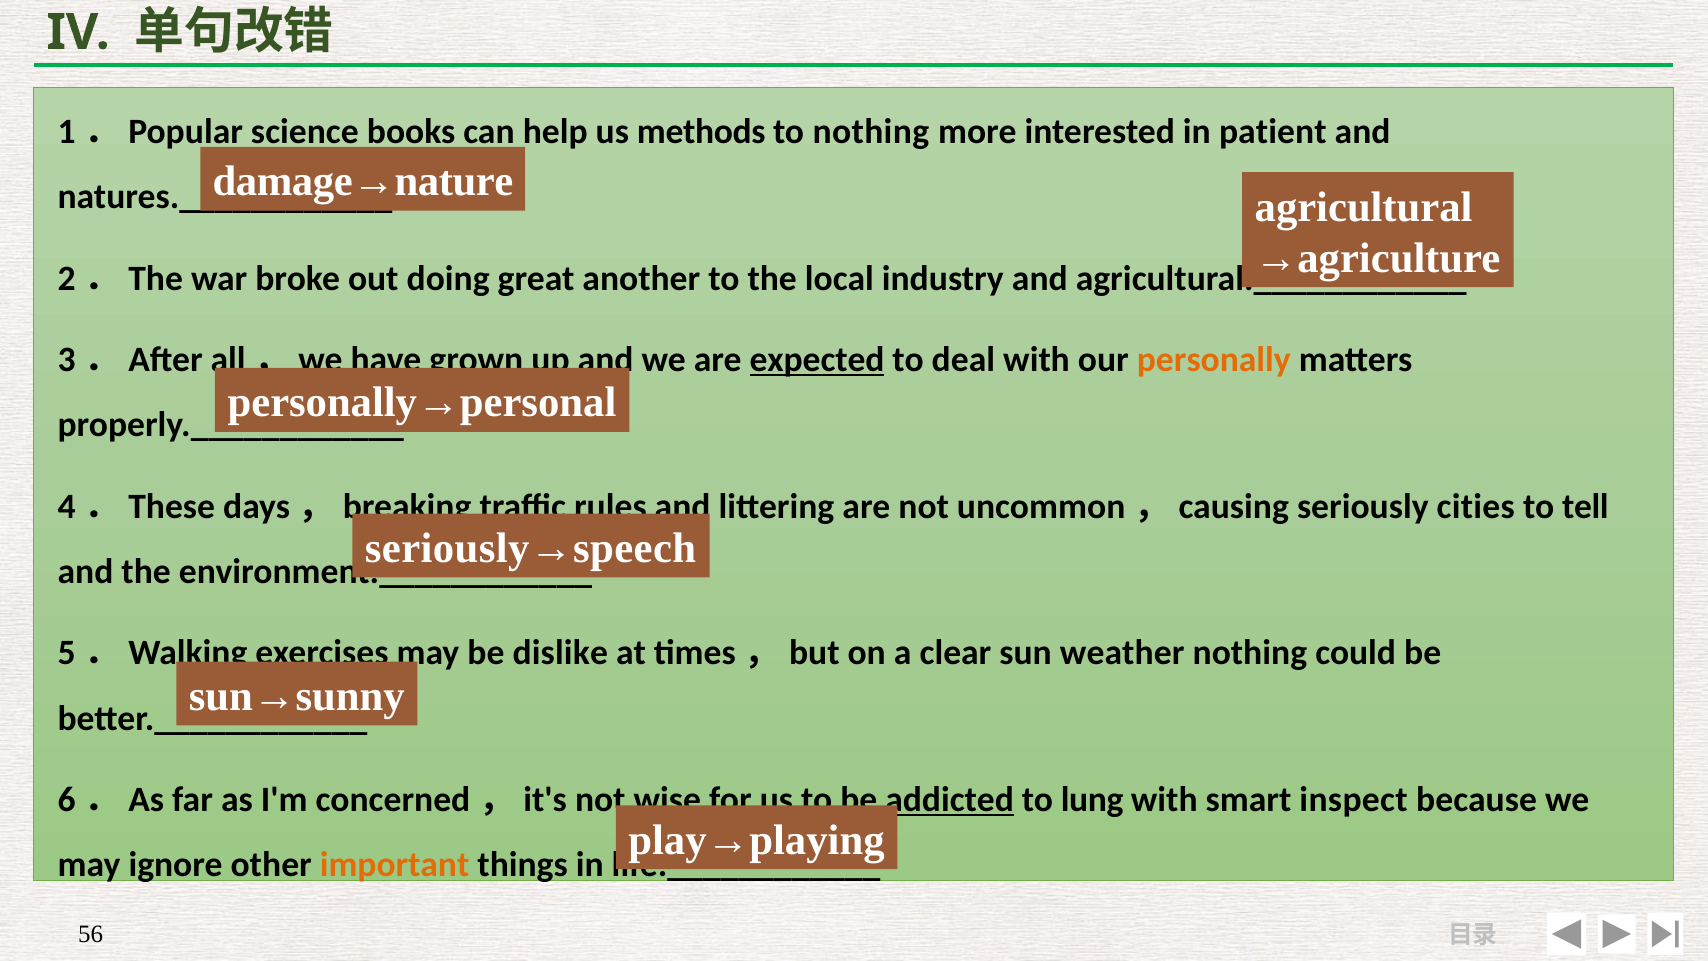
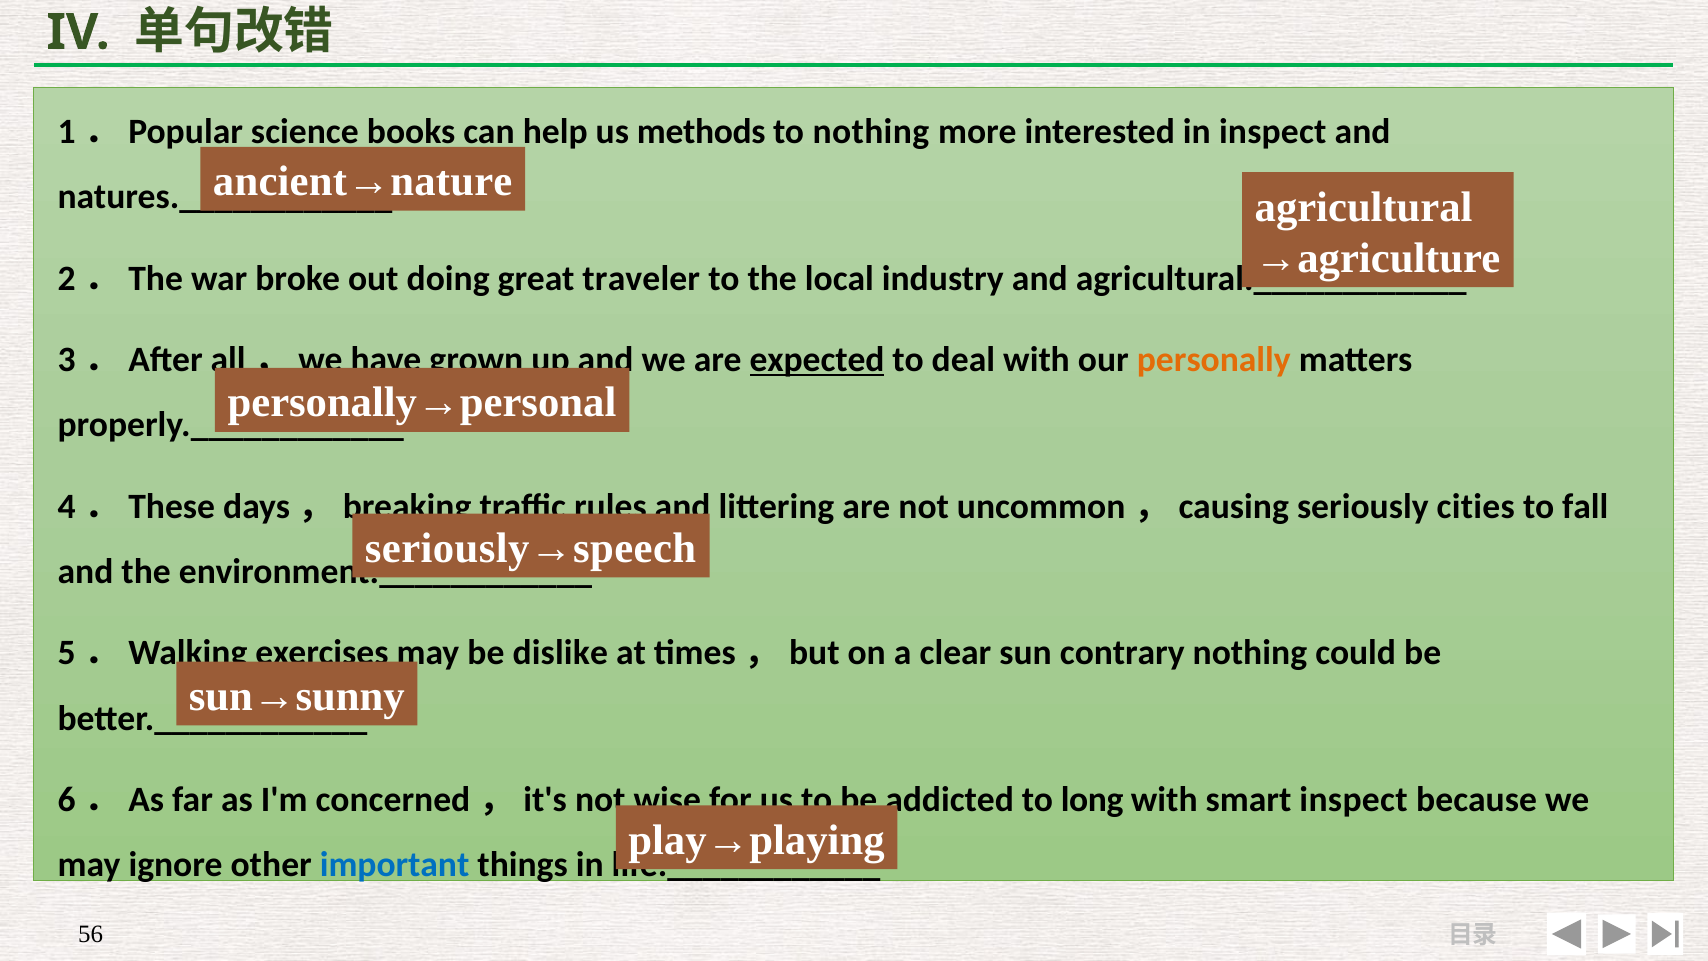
in patient: patient -> inspect (1273, 132)
damage→nature: damage→nature -> ancient→nature (363, 182)
another: another -> traveler (641, 278)
tell: tell -> fall (1585, 506)
weather: weather -> contrary (1122, 653)
addicted underline: present -> none (950, 800)
lung: lung -> long (1092, 800)
important colour: orange -> blue (395, 865)
